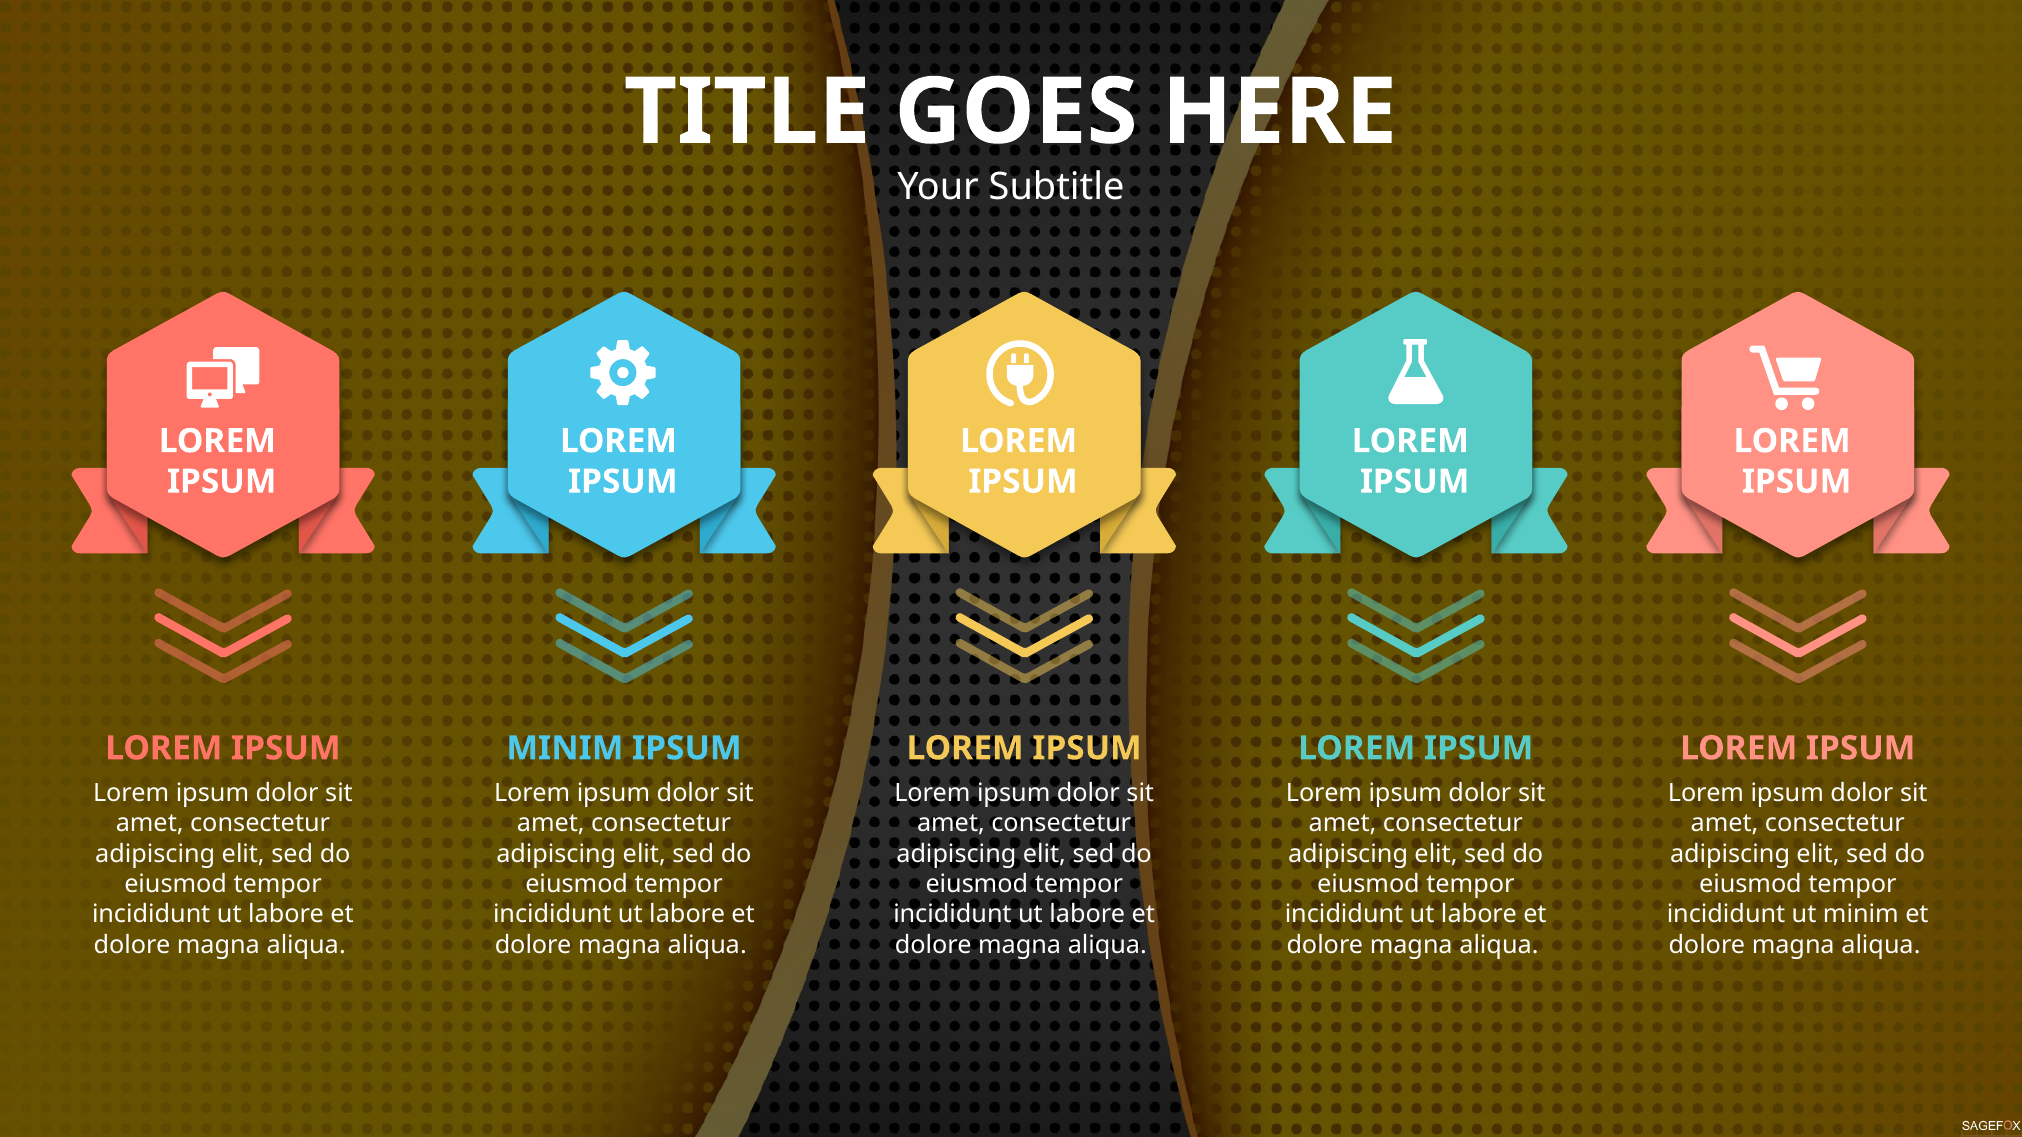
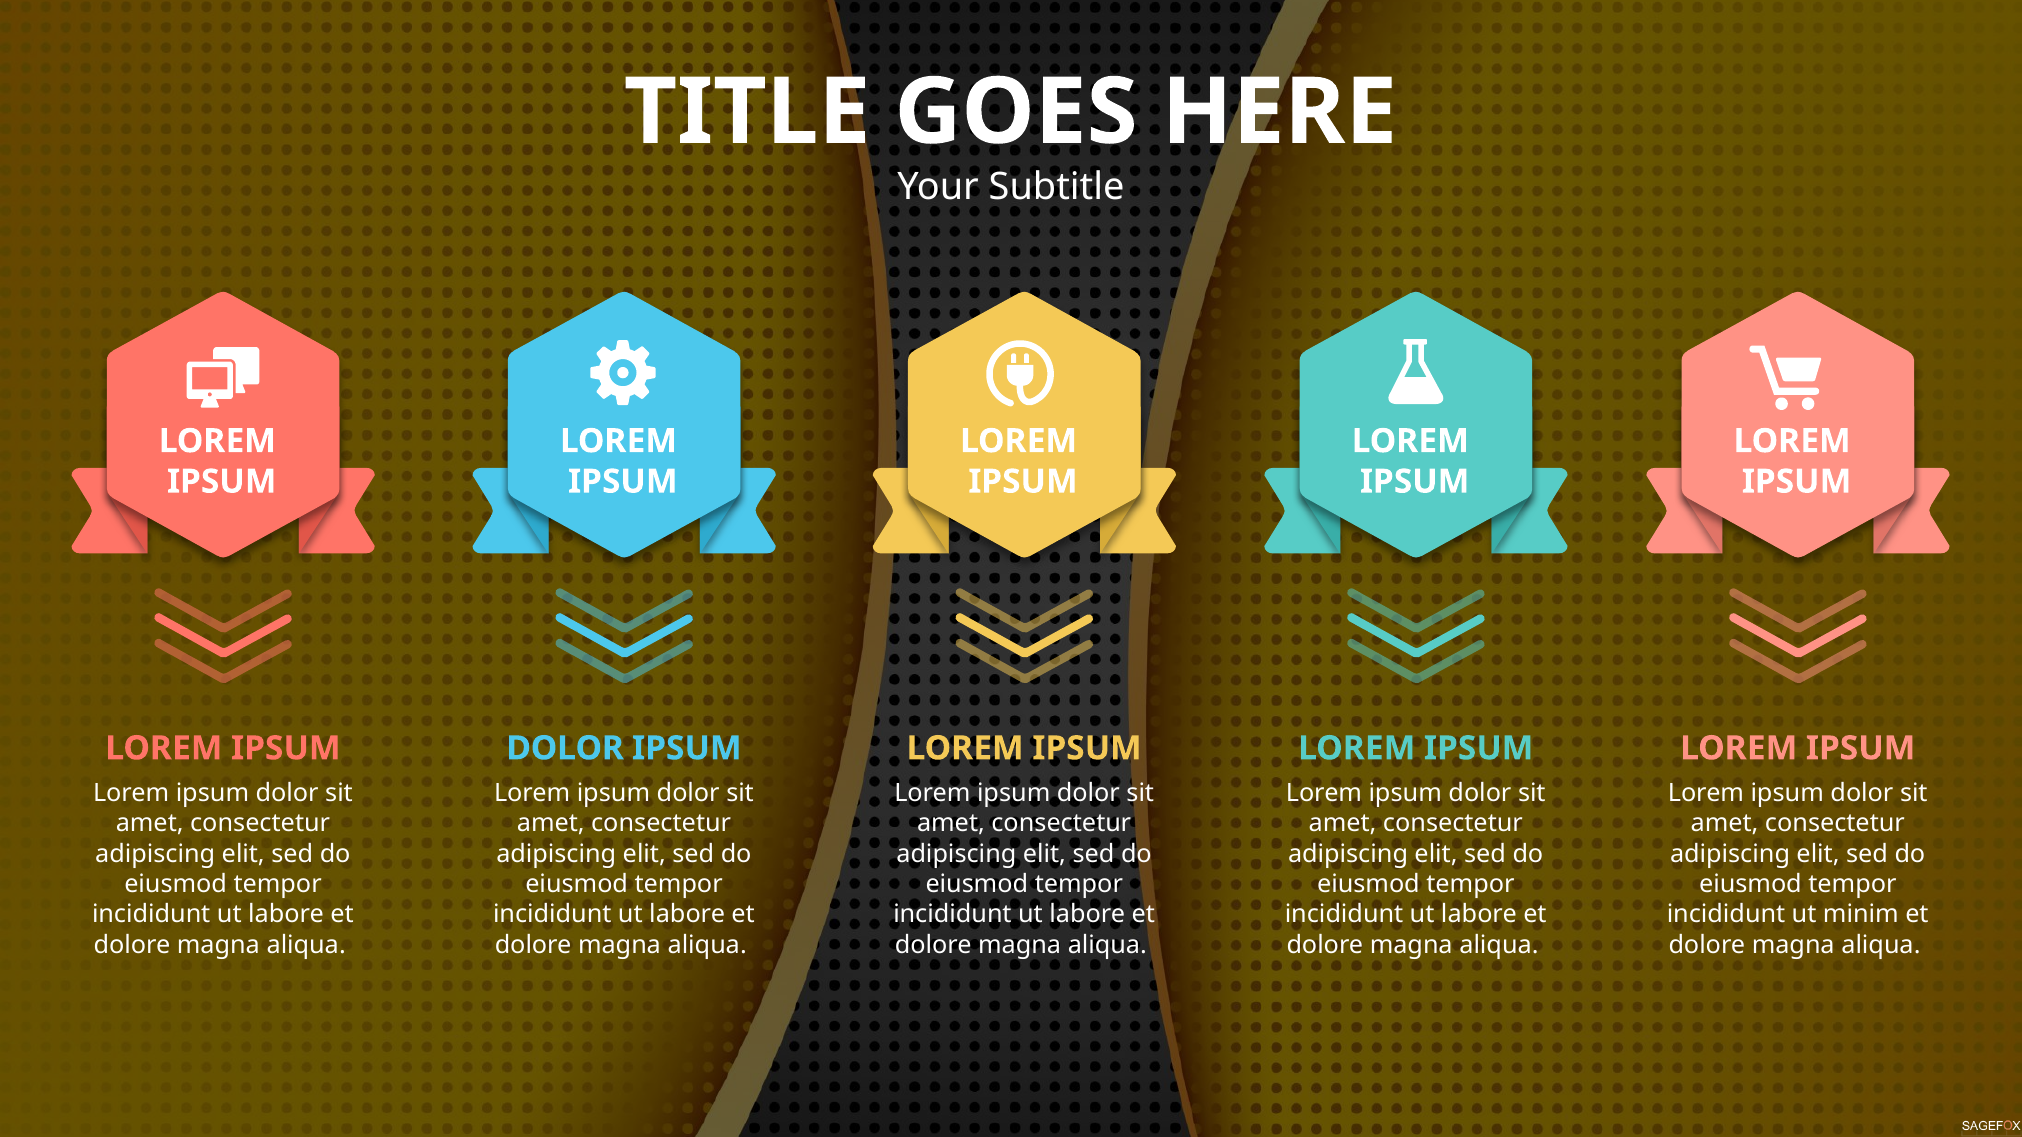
MINIM: MINIM -> DOLOR (565, 749)
